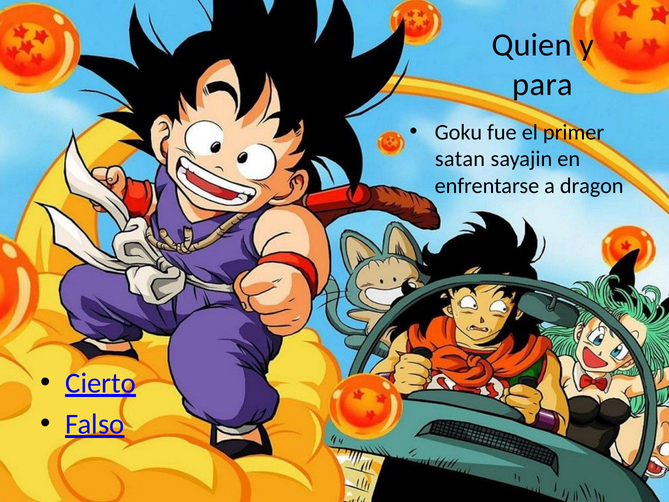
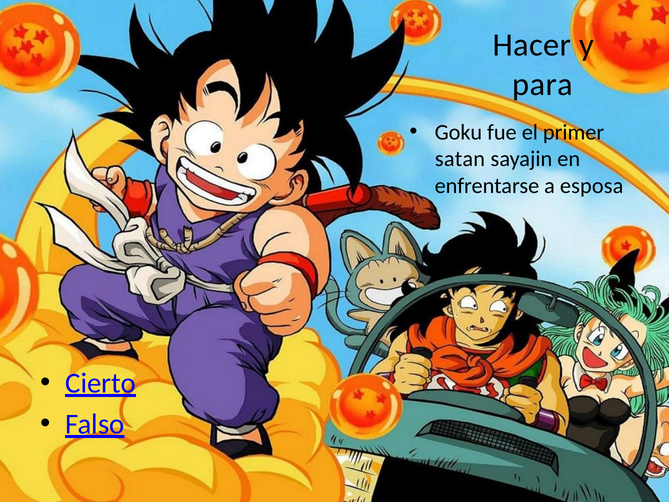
Quien: Quien -> Hacer (532, 45)
dragon: dragon -> esposa (592, 186)
